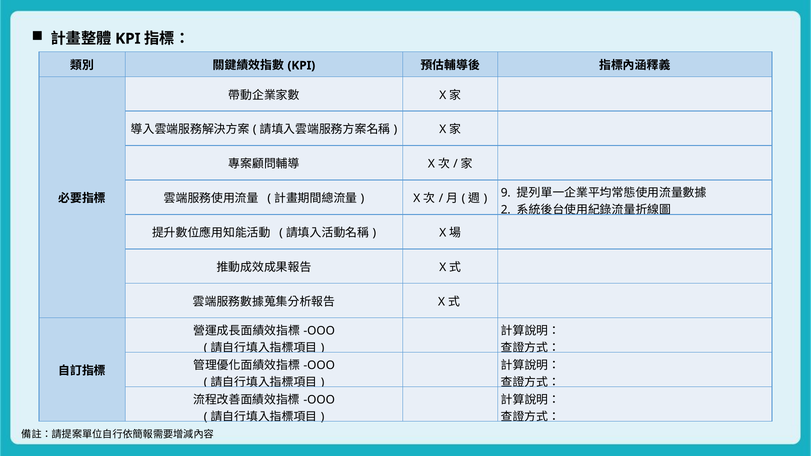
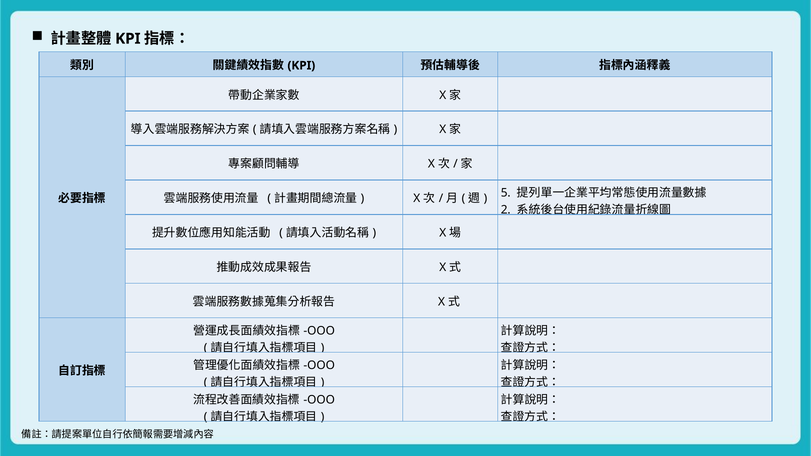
9: 9 -> 5 (506, 193)
